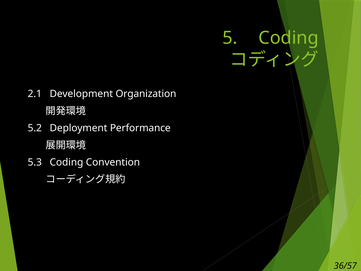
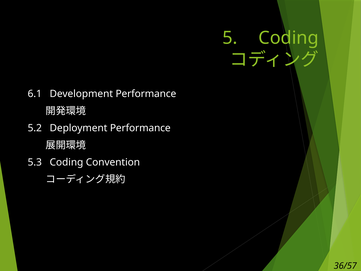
2.1: 2.1 -> 6.1 (35, 94)
Development Organization: Organization -> Performance (146, 94)
